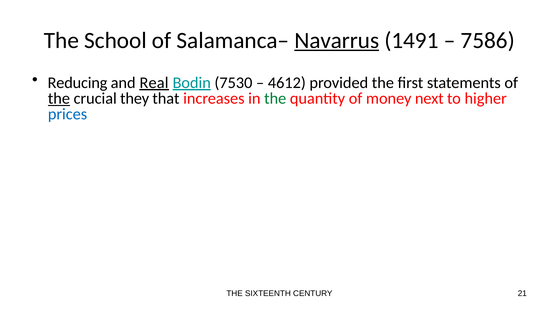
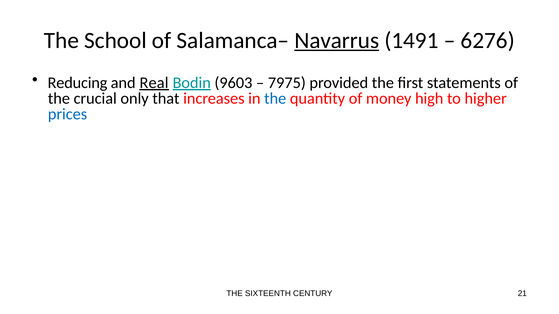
7586: 7586 -> 6276 (488, 40)
7530: 7530 -> 9603 (233, 83)
4612: 4612 -> 7975 (287, 83)
the underline: present -> none (59, 99)
they: they -> only (135, 99)
the colour: green -> blue (275, 99)
next: next -> high (429, 99)
